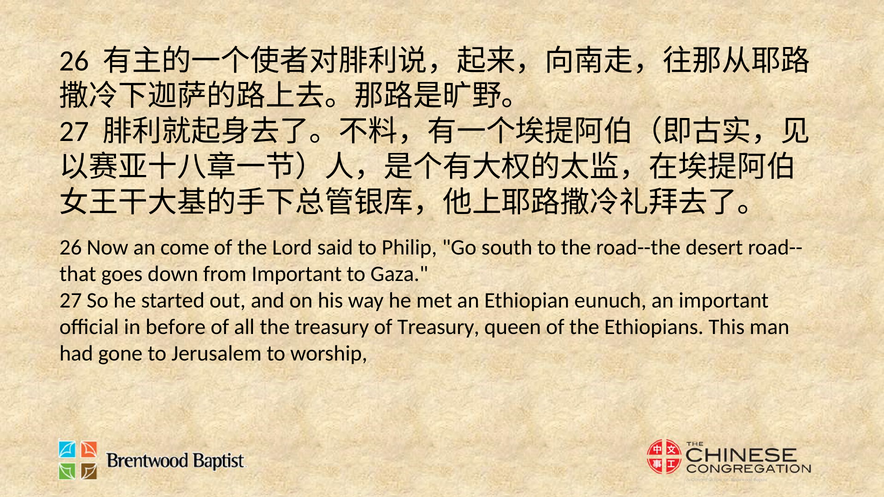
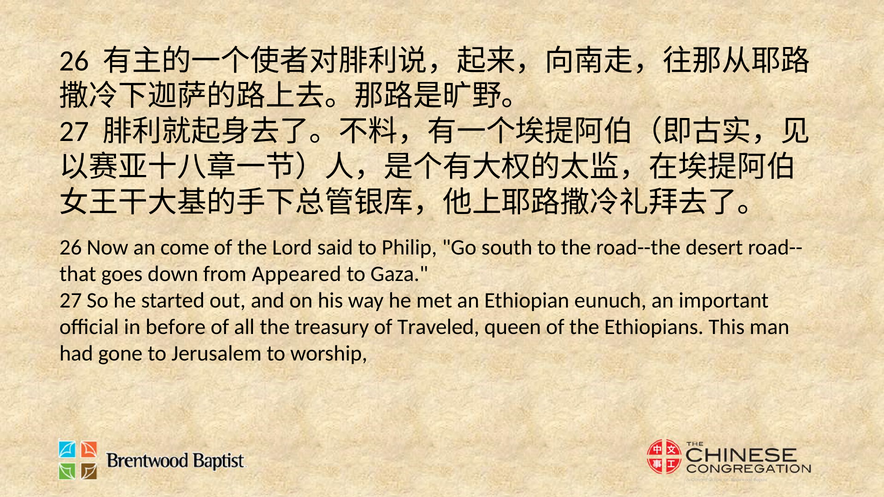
from Important: Important -> Appeared (297, 274)
of Treasury: Treasury -> Traveled (438, 327)
